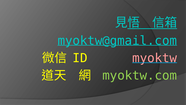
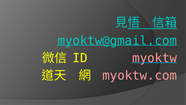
myoktw.com colour: light green -> pink (140, 75)
